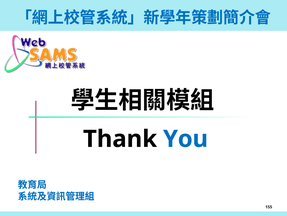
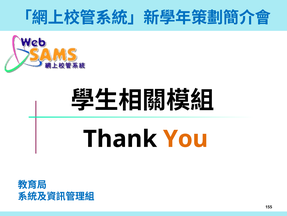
You colour: blue -> orange (186, 139)
